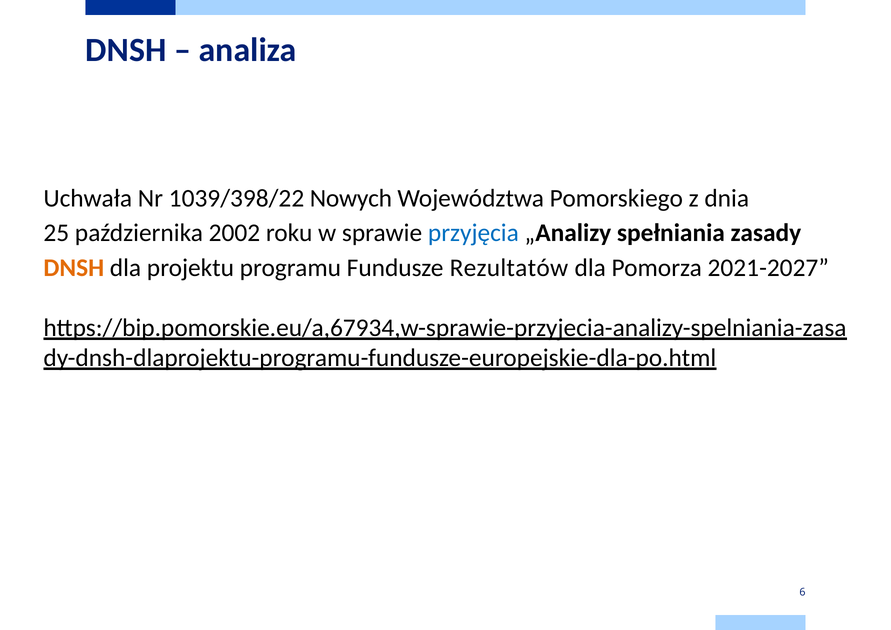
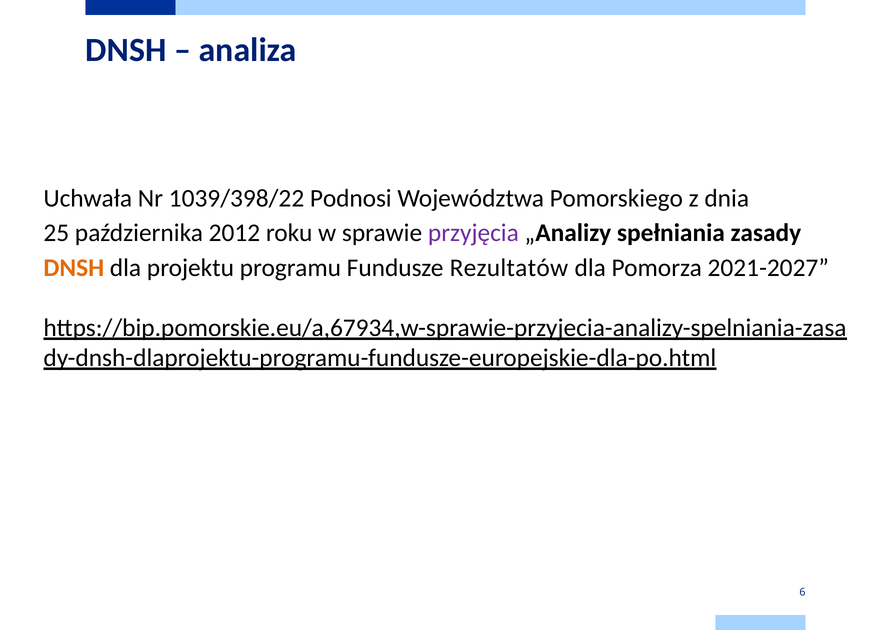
Nowych: Nowych -> Podnosi (351, 198)
2002: 2002 -> 2012 (234, 233)
przyjęcia colour: blue -> purple (473, 233)
